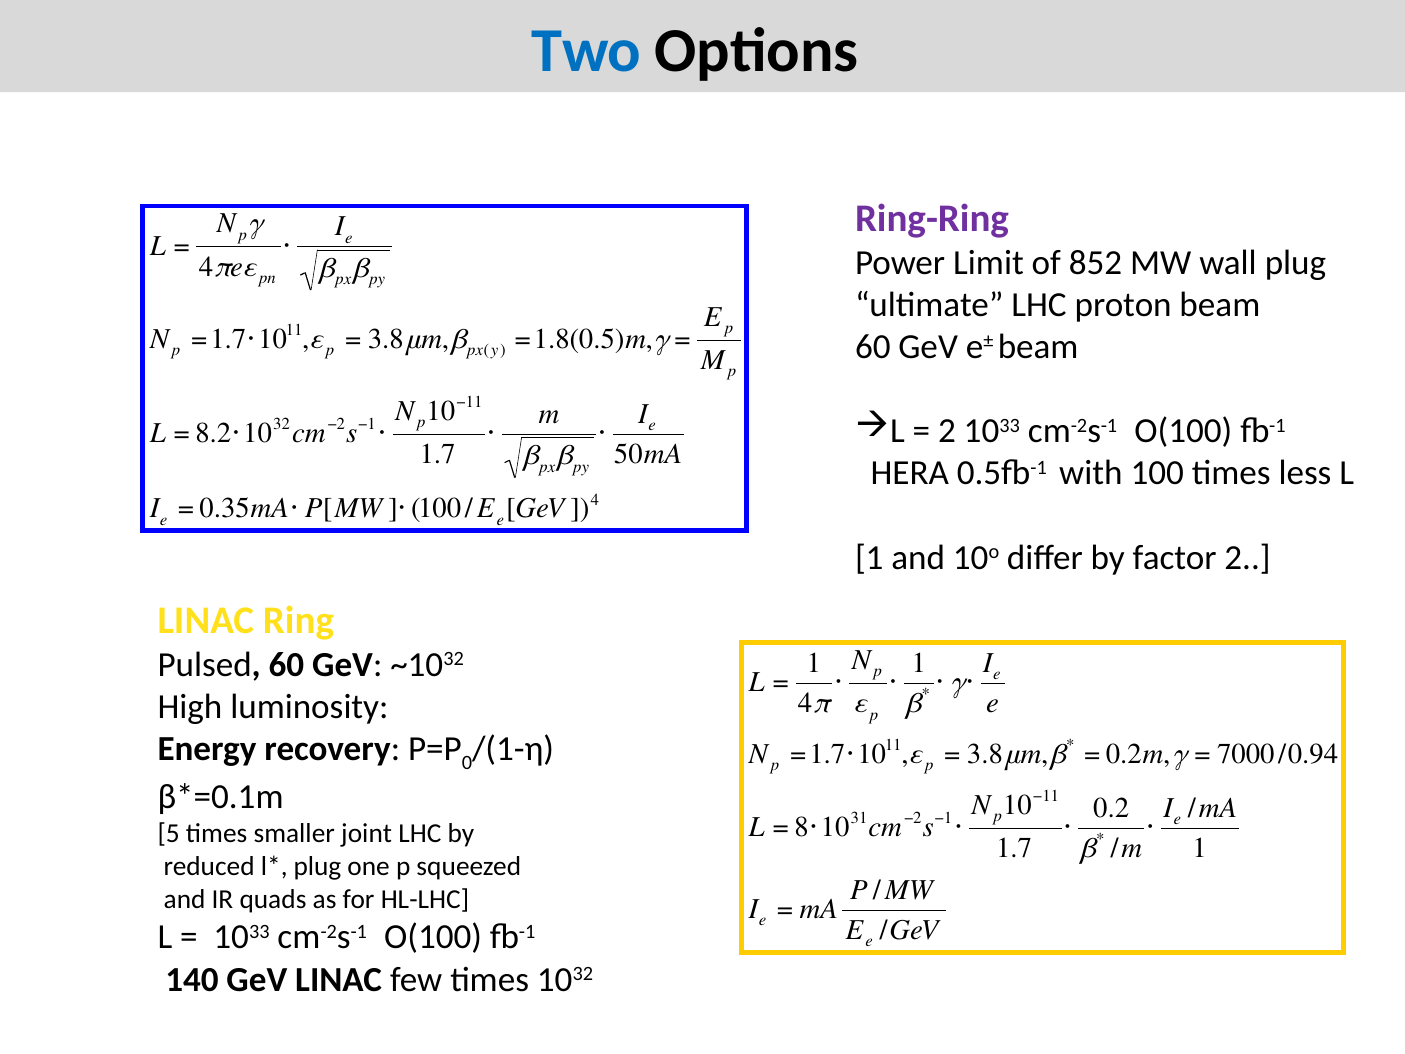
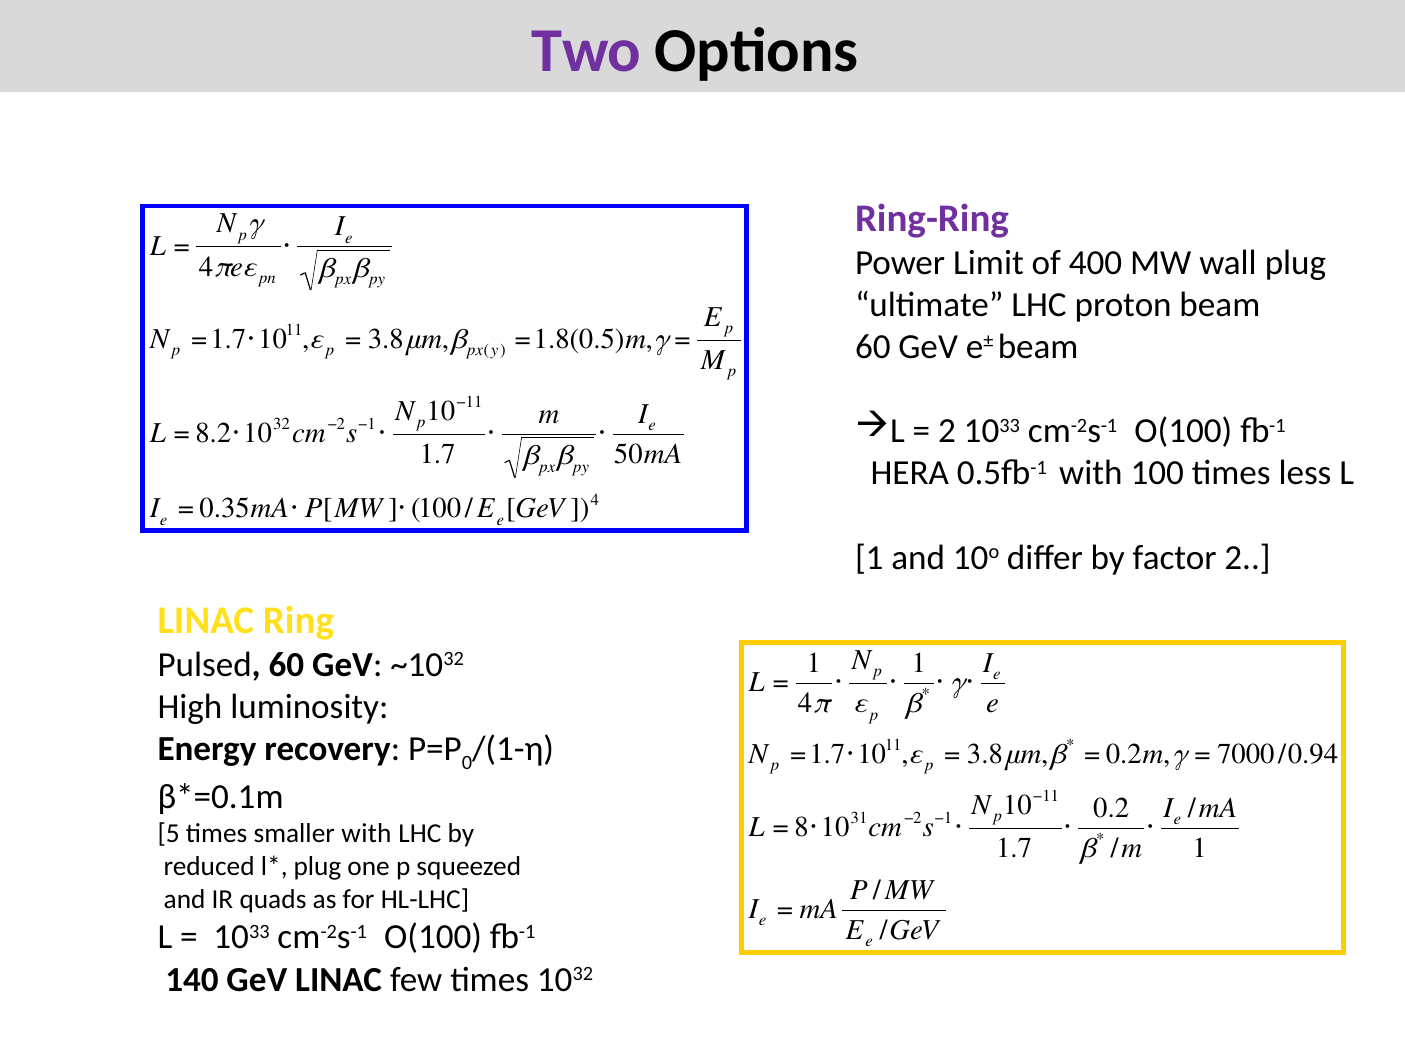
Two colour: blue -> purple (587, 50)
852: 852 -> 400 (1095, 262)
smaller joint: joint -> with (367, 833)
